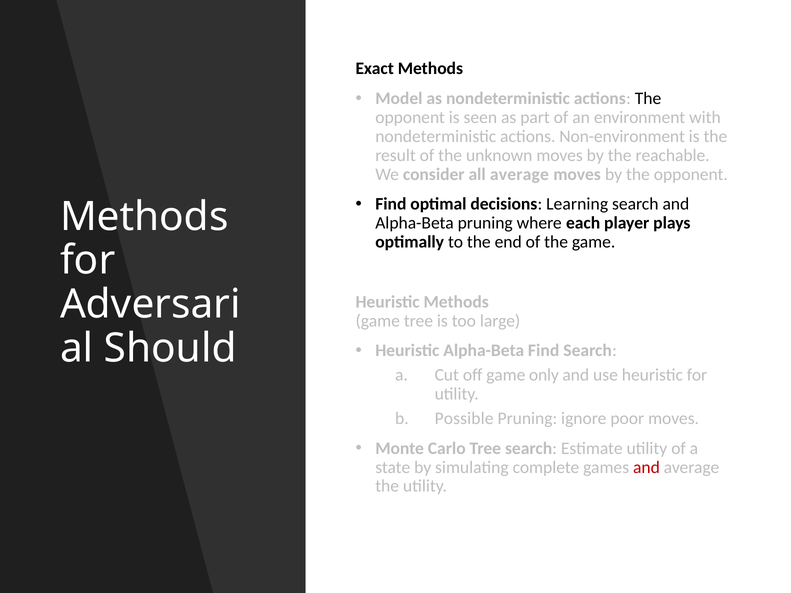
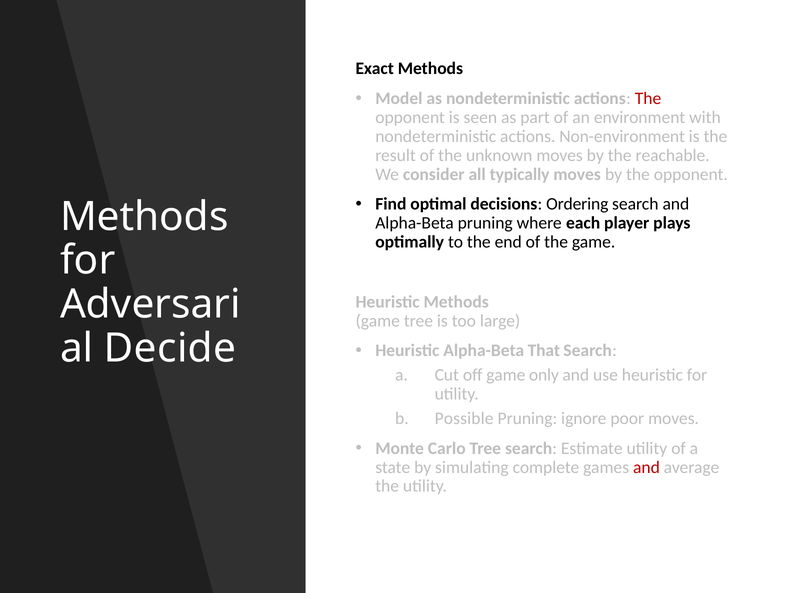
The colour: black -> red (648, 99)
all average: average -> typically (520, 174)
Learning: Learning -> Ordering (577, 204)
Should: Should -> Decide (170, 348)
Alpha-Beta Find: Find -> That (544, 351)
